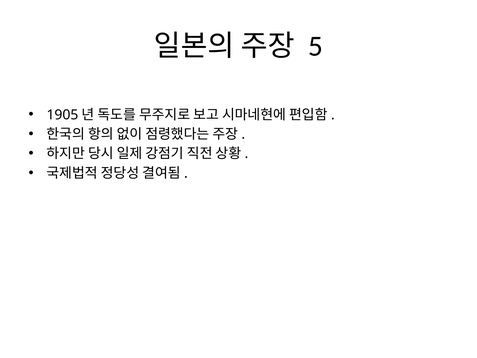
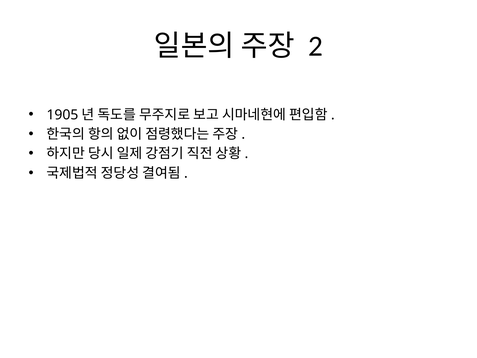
5: 5 -> 2 (316, 46)
